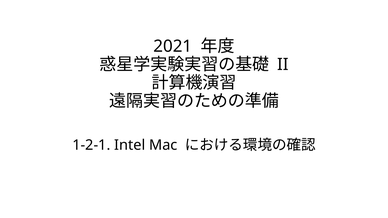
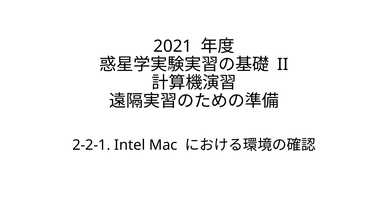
1-2-1: 1-2-1 -> 2-2-1 (91, 145)
